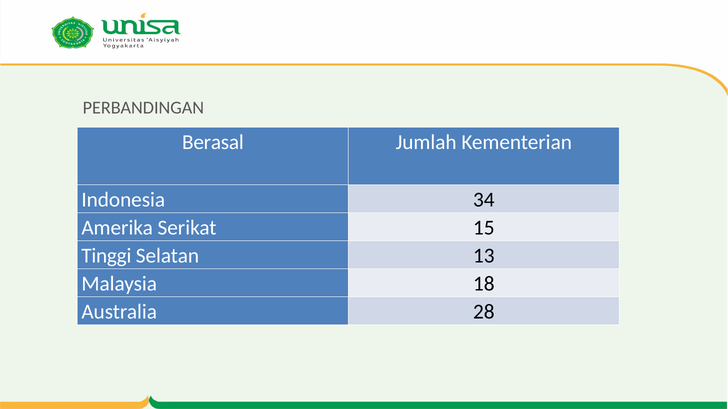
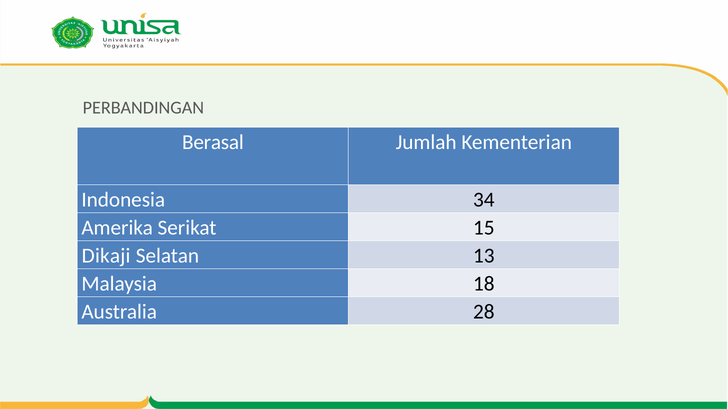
Tinggi: Tinggi -> Dikaji (106, 256)
